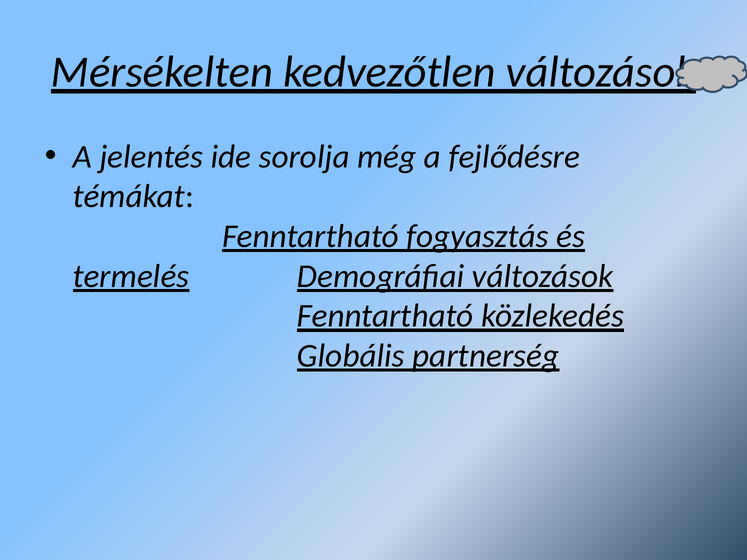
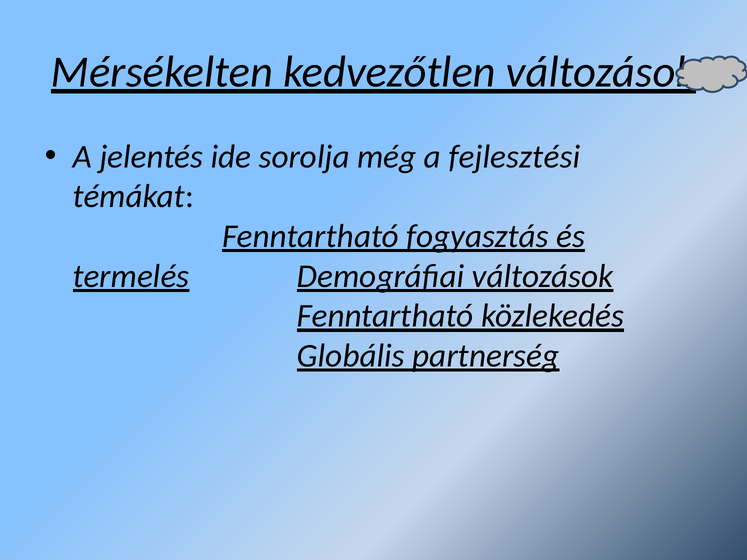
fejlődésre: fejlődésre -> fejlesztési (514, 157)
